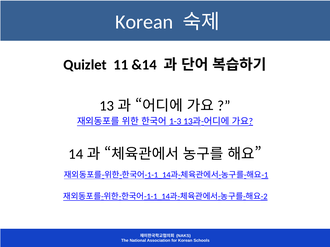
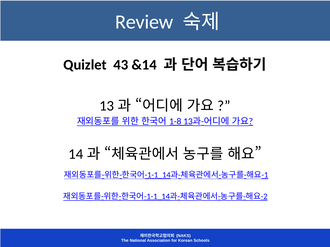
Korean: Korean -> Review (144, 22)
11: 11 -> 43 (121, 65)
1-3: 1-3 -> 1-8 (175, 122)
